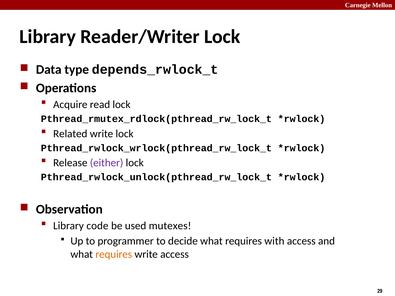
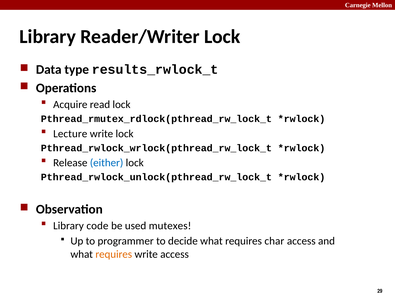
depends_rwlock_t: depends_rwlock_t -> results_rwlock_t (155, 70)
Related: Related -> Lecture (70, 134)
either colour: purple -> blue (107, 163)
with: with -> char (274, 241)
